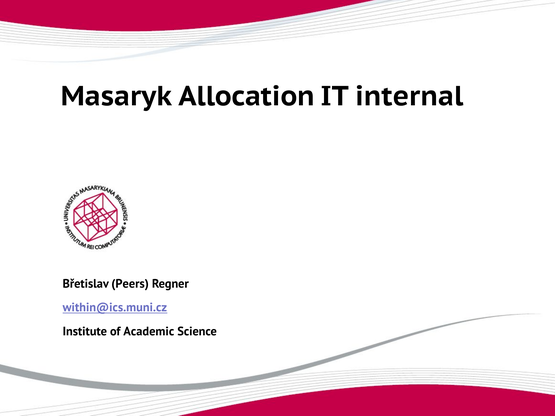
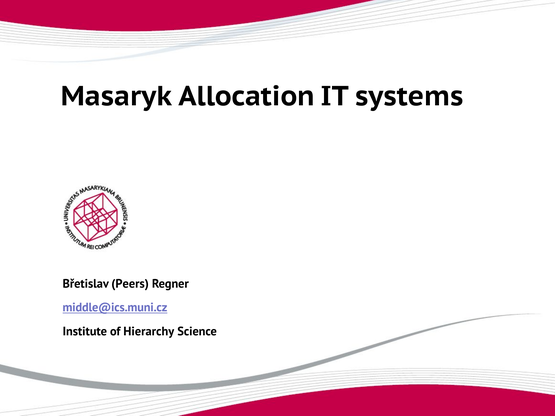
internal: internal -> systems (409, 96)
within@ics.muni.cz: within@ics.muni.cz -> middle@ics.muni.cz (115, 308)
Academic: Academic -> Hierarchy (149, 331)
